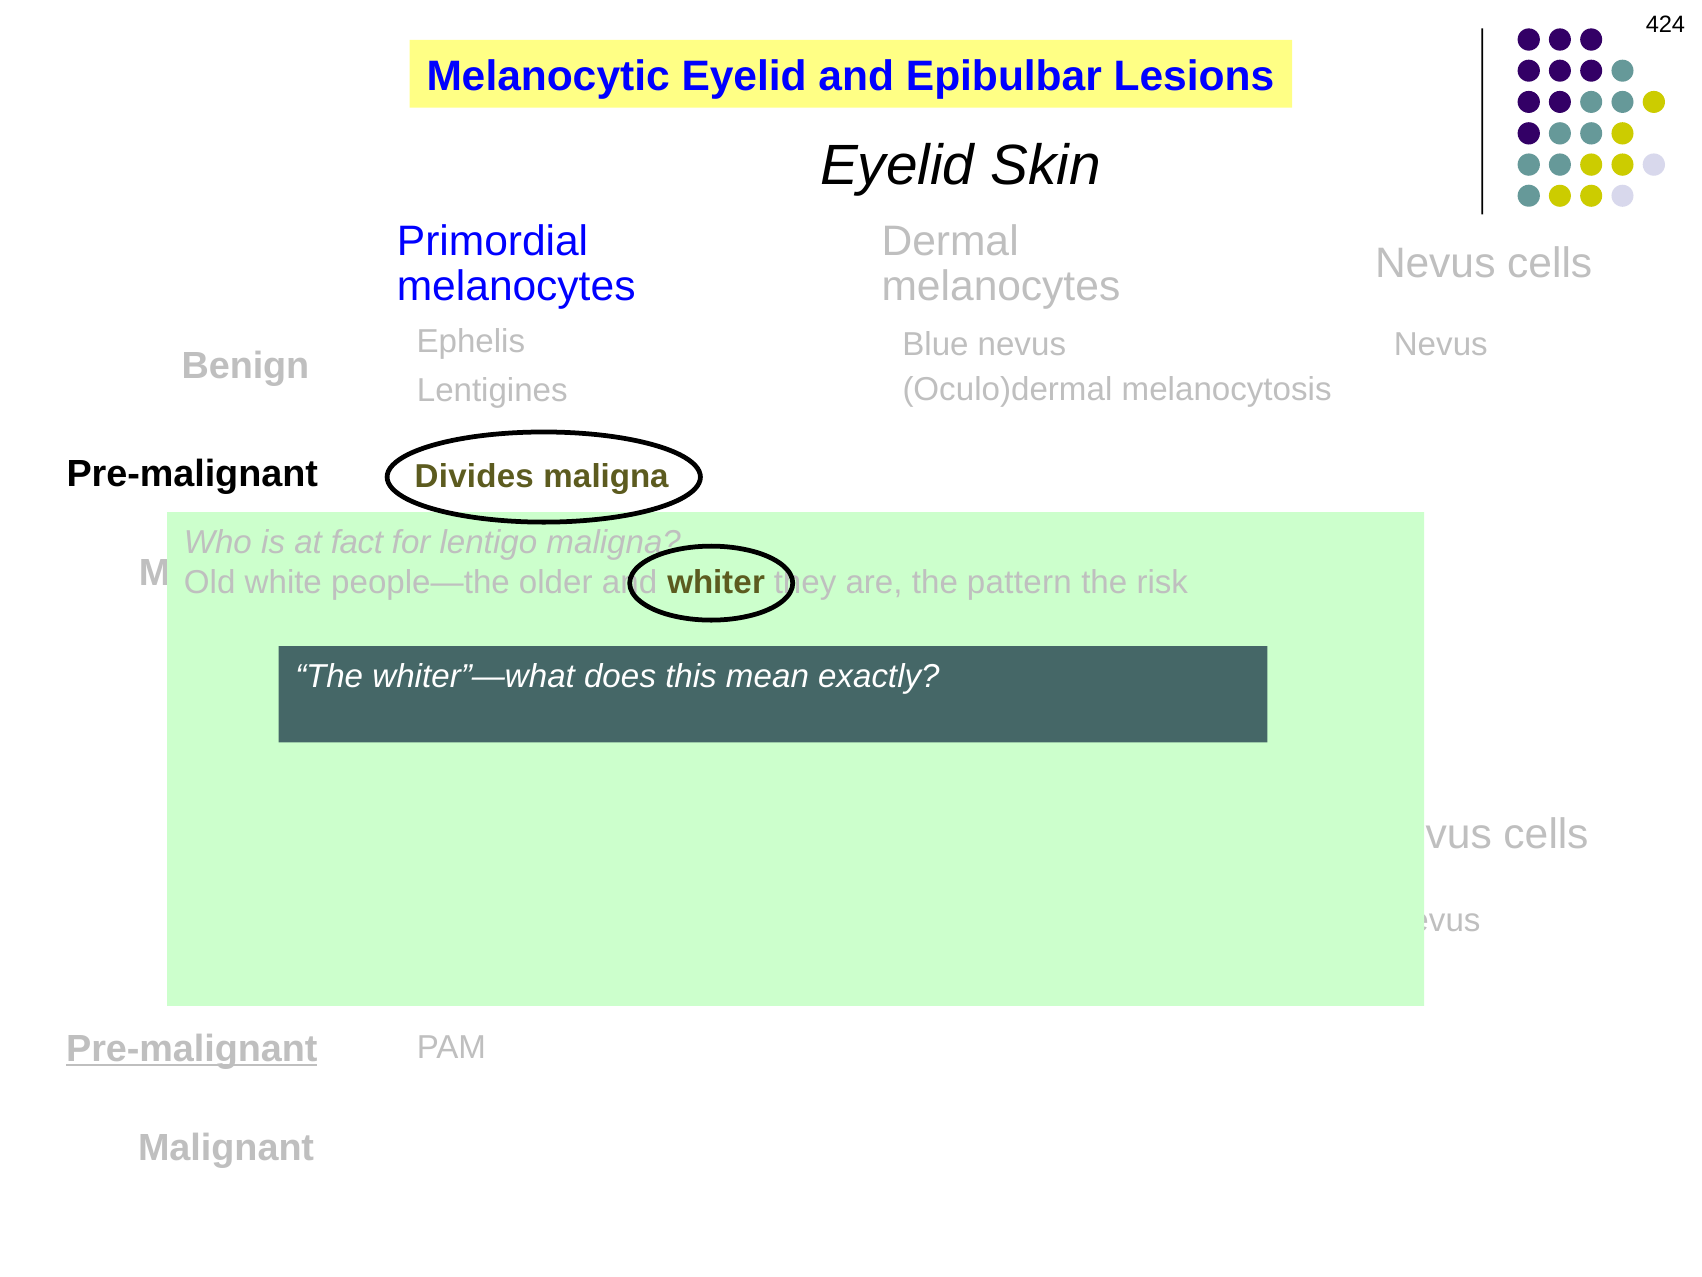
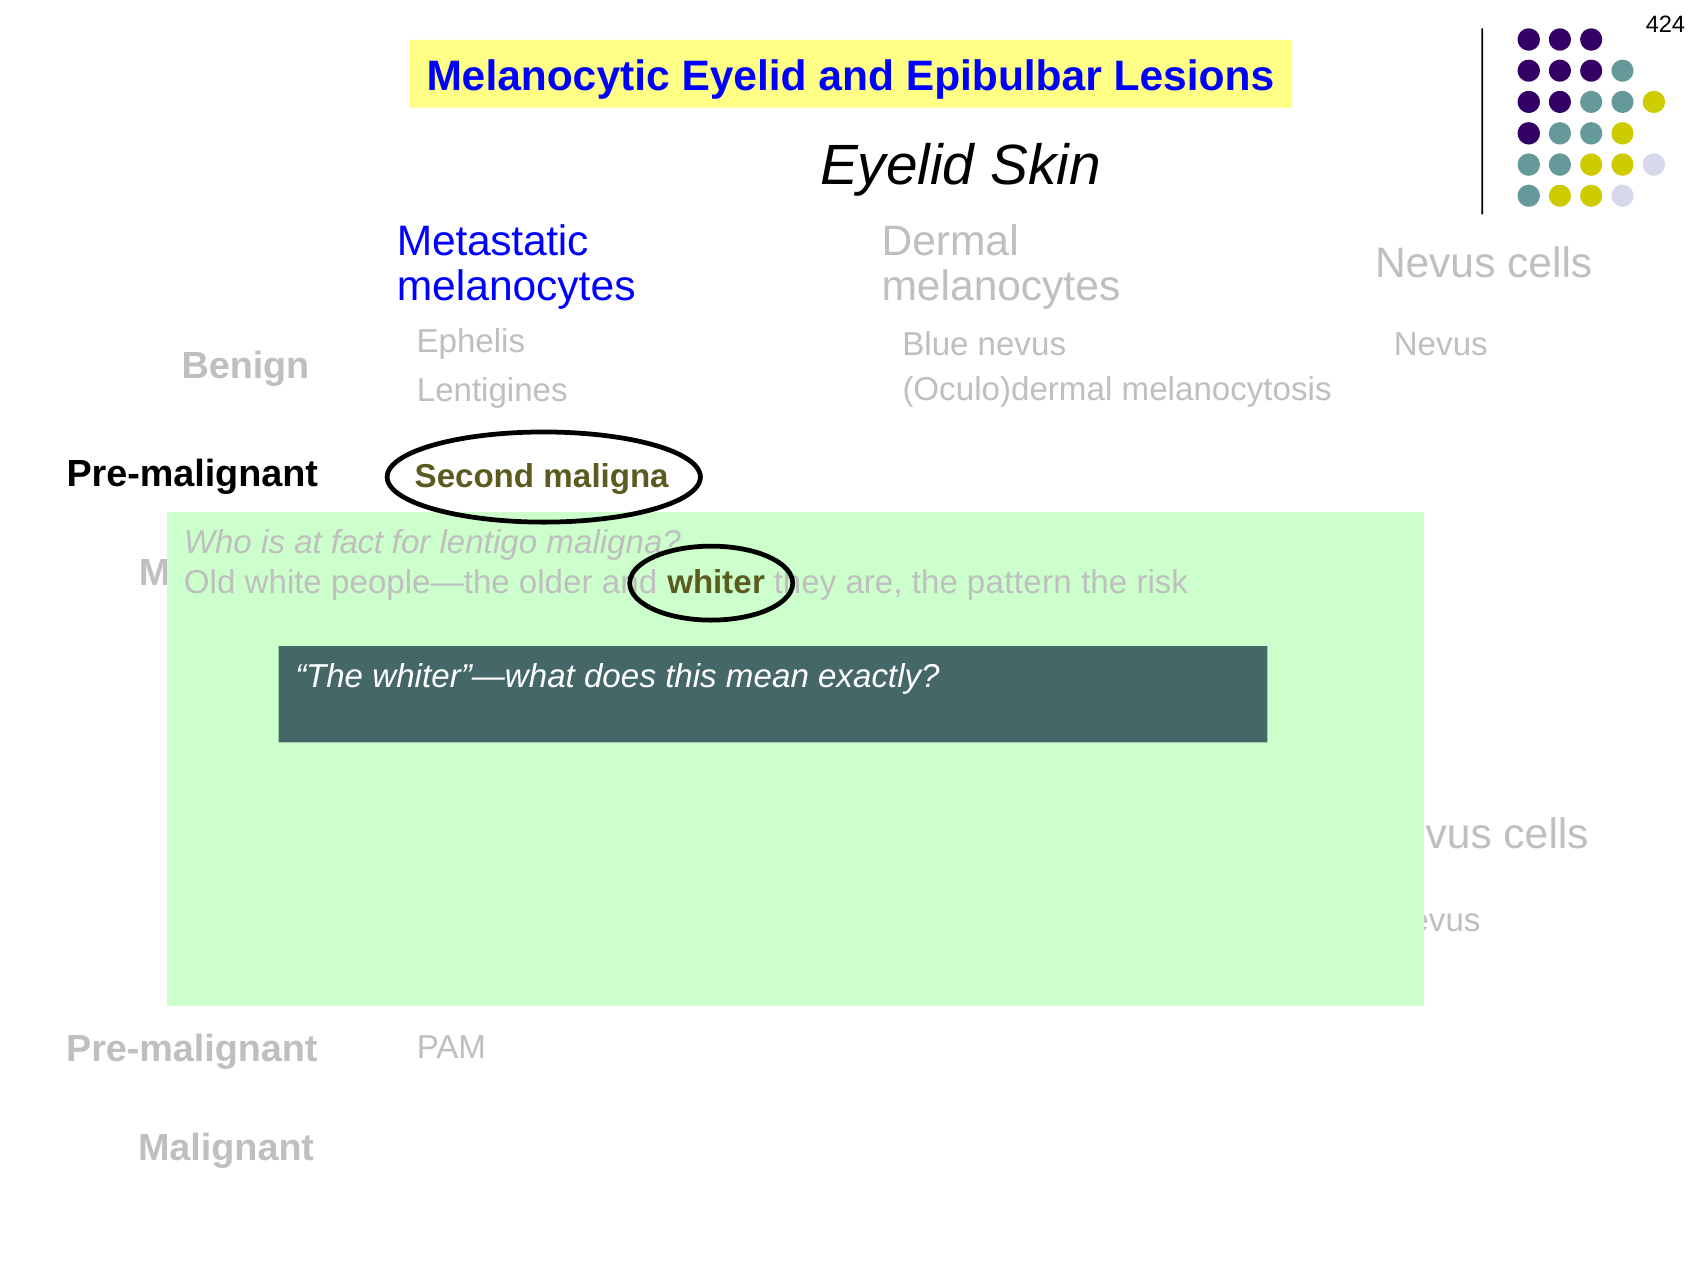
Primordial: Primordial -> Metastatic (493, 241)
Divides: Divides -> Second (474, 476)
Pre-malignant underline: present -> none (192, 1049)
